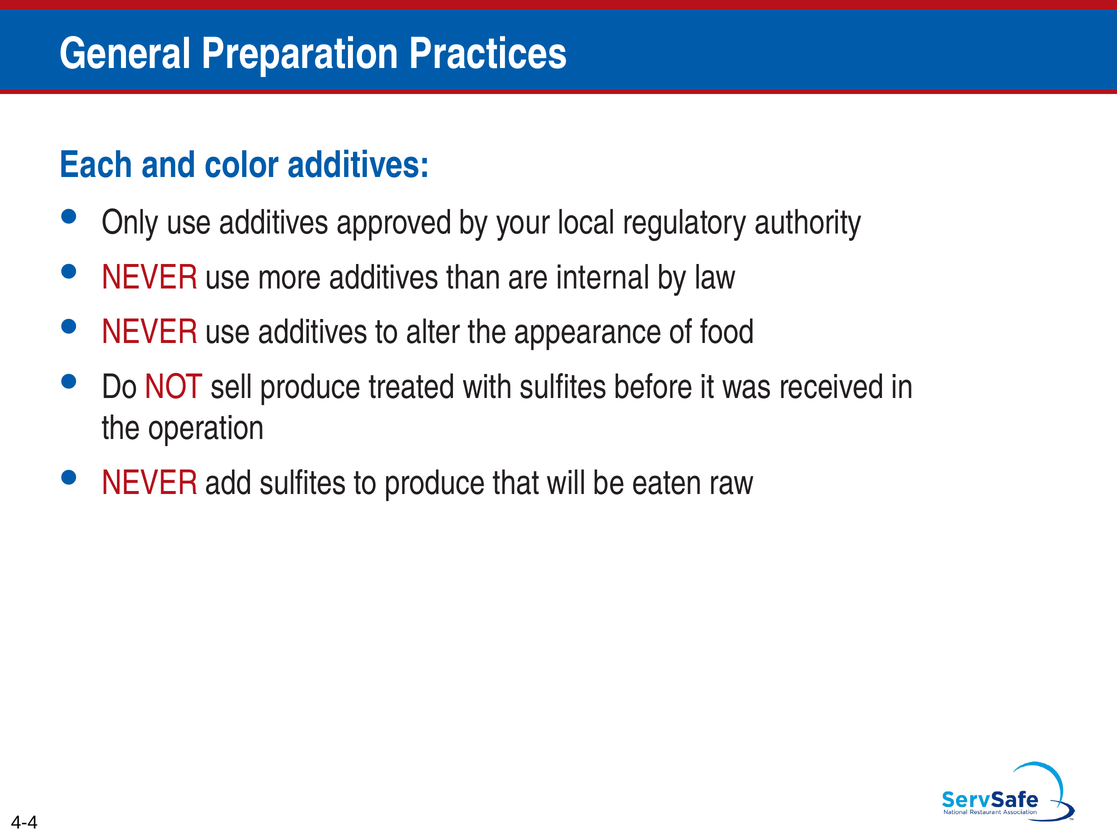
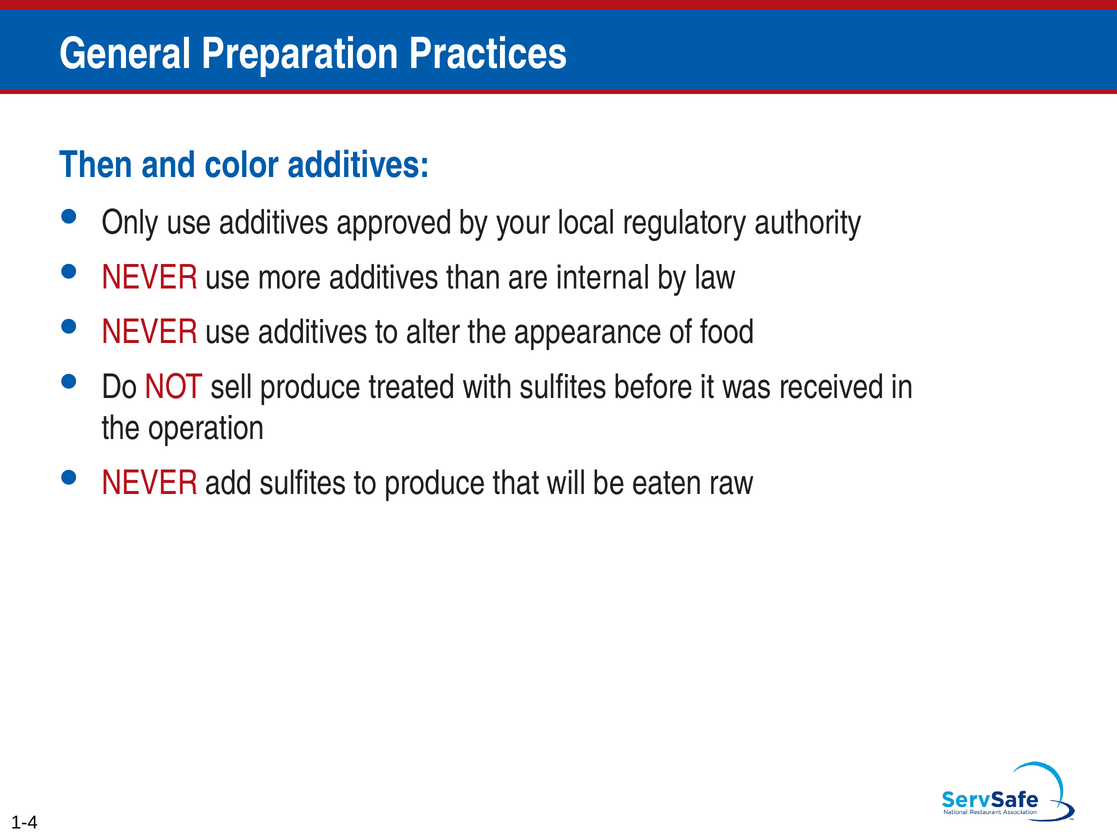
Each: Each -> Then (96, 165)
4-4: 4-4 -> 1-4 (24, 822)
